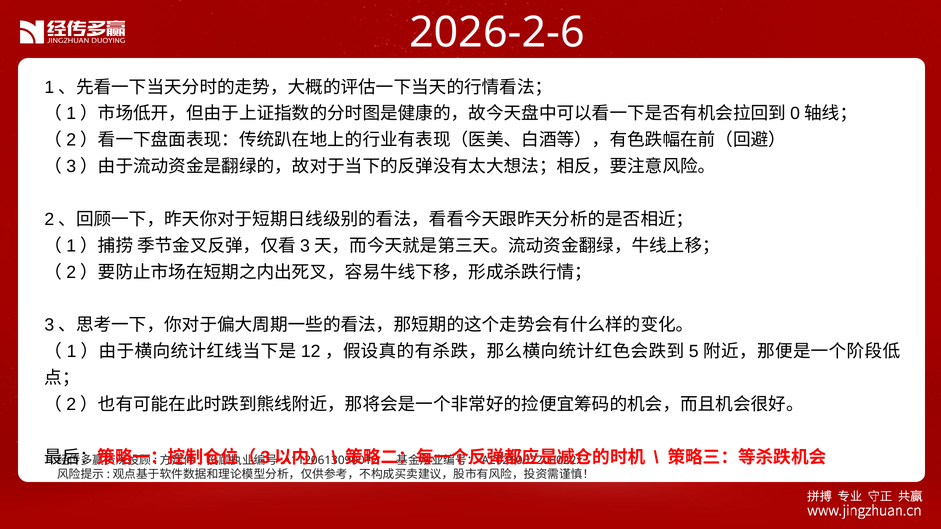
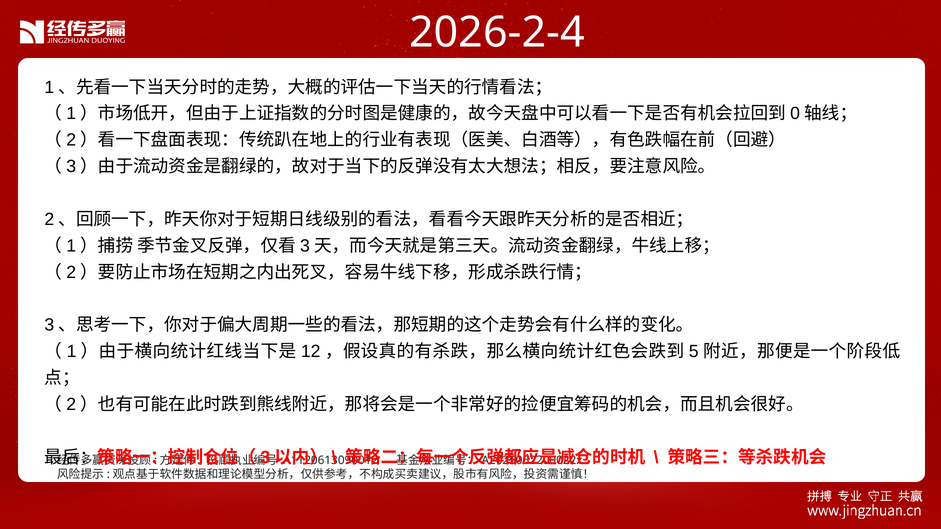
2026-2-6: 2026-2-6 -> 2026-2-4 (497, 32)
